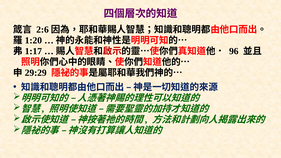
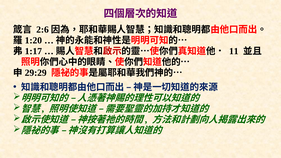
96: 96 -> 11 (234, 51)
